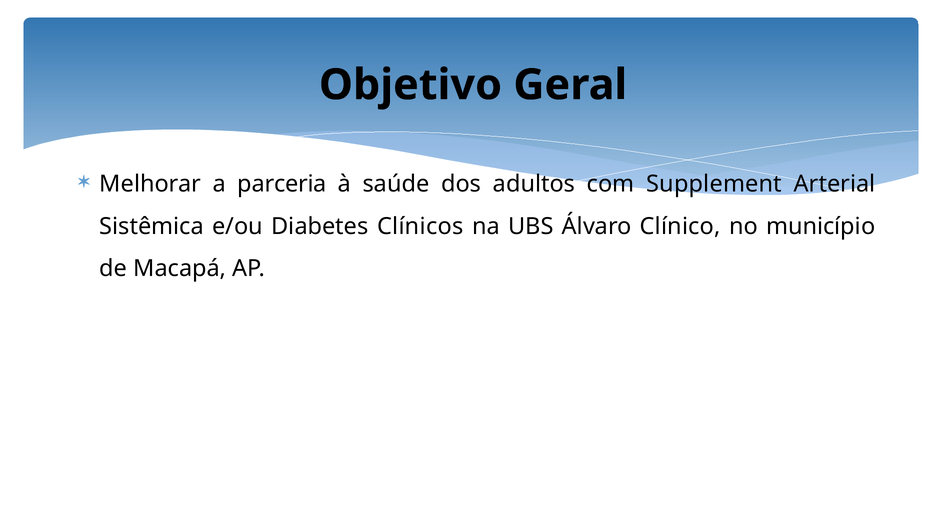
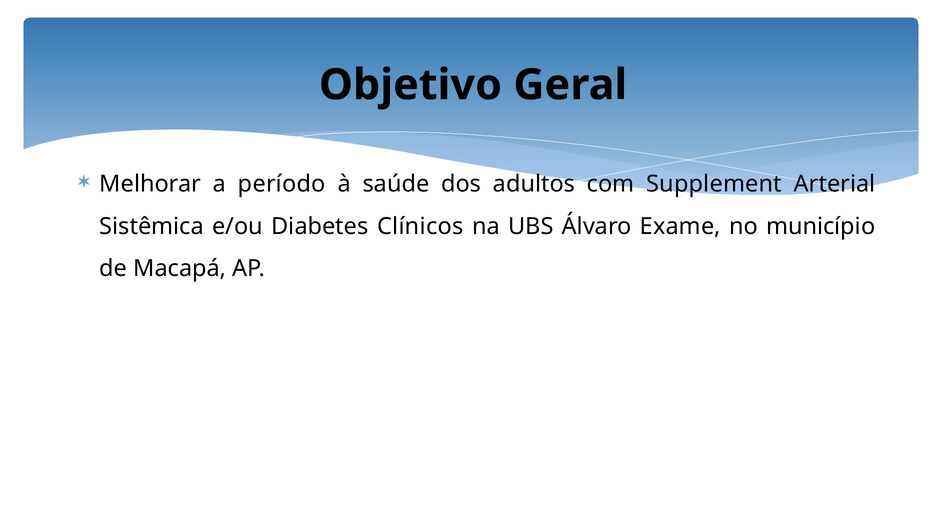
parceria: parceria -> período (282, 184)
Clínico: Clínico -> Exame (680, 226)
